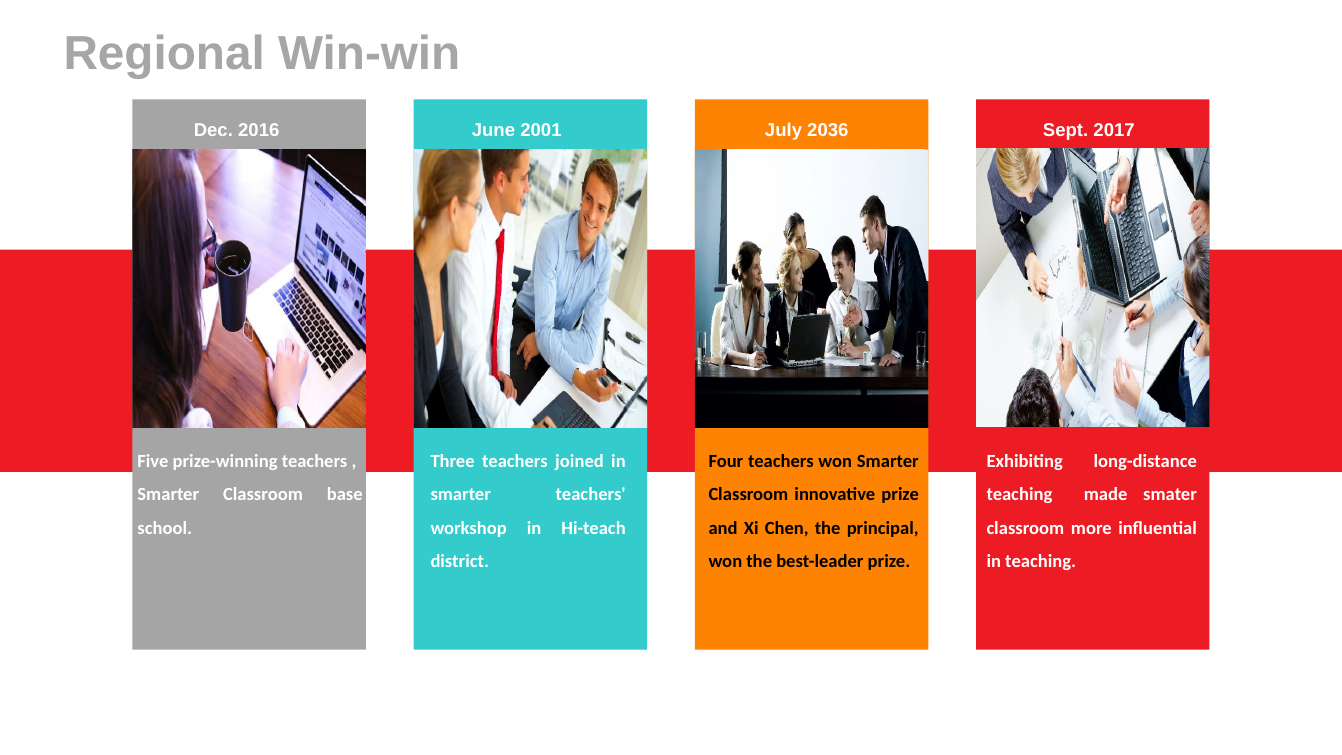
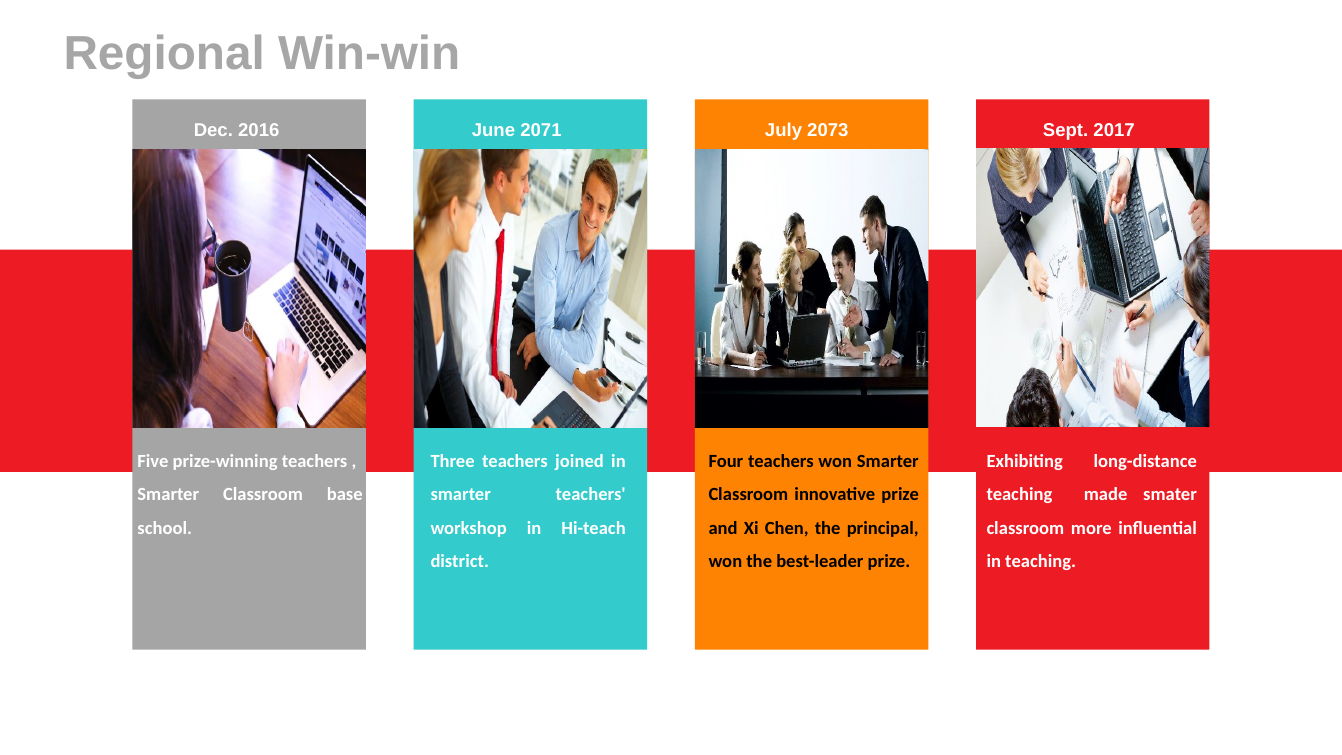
2001: 2001 -> 2071 (541, 130)
2036: 2036 -> 2073 (828, 130)
